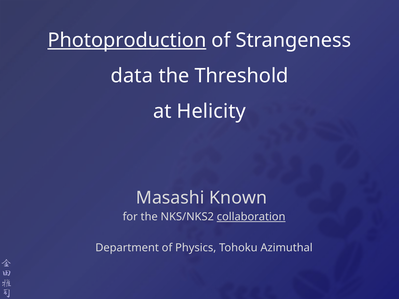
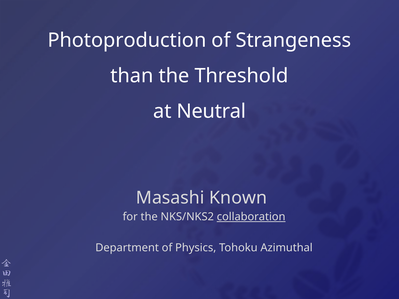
Photoproduction underline: present -> none (127, 40)
data: data -> than (132, 76)
Helicity: Helicity -> Neutral (211, 111)
